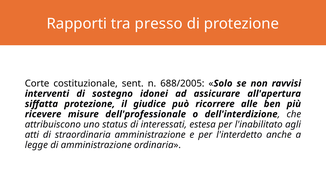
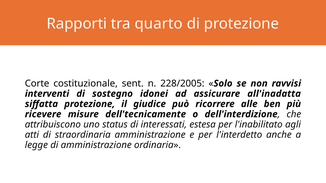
presso: presso -> quarto (159, 24)
688/2005: 688/2005 -> 228/2005 (182, 84)
all'apertura: all'apertura -> all'inadatta (274, 94)
dell'professionale: dell'professionale -> dell'tecnicamente (146, 114)
